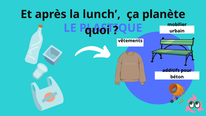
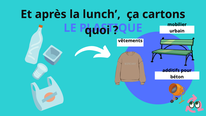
planète: planète -> cartons (164, 14)
